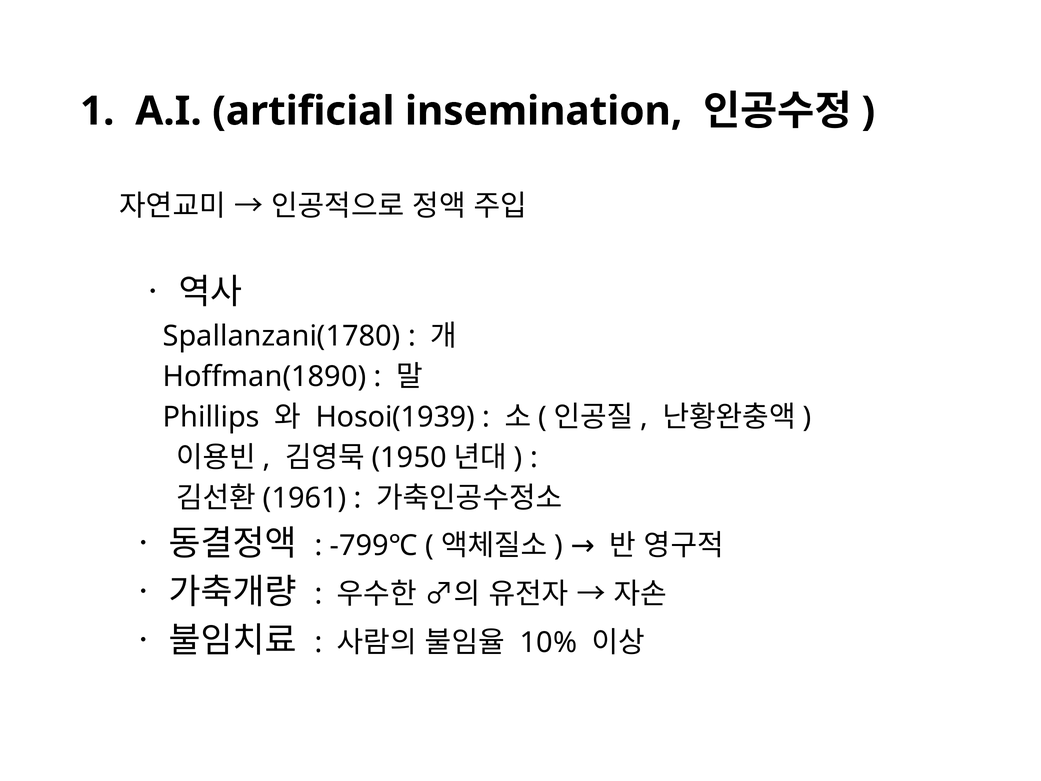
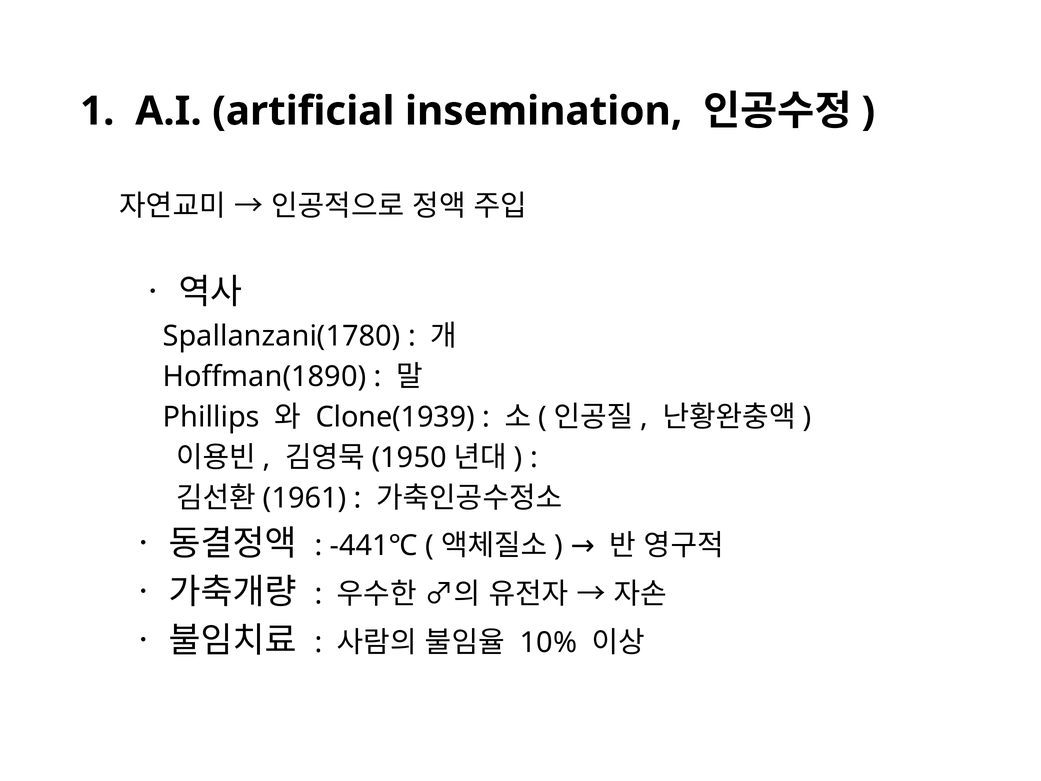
Hosoi(1939: Hosoi(1939 -> Clone(1939 (395, 417)
-799℃: -799℃ -> -441℃ (374, 545)
